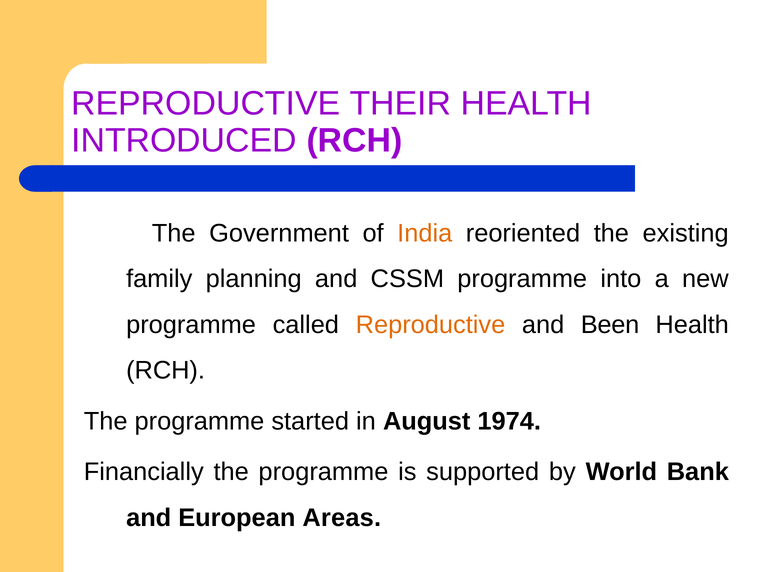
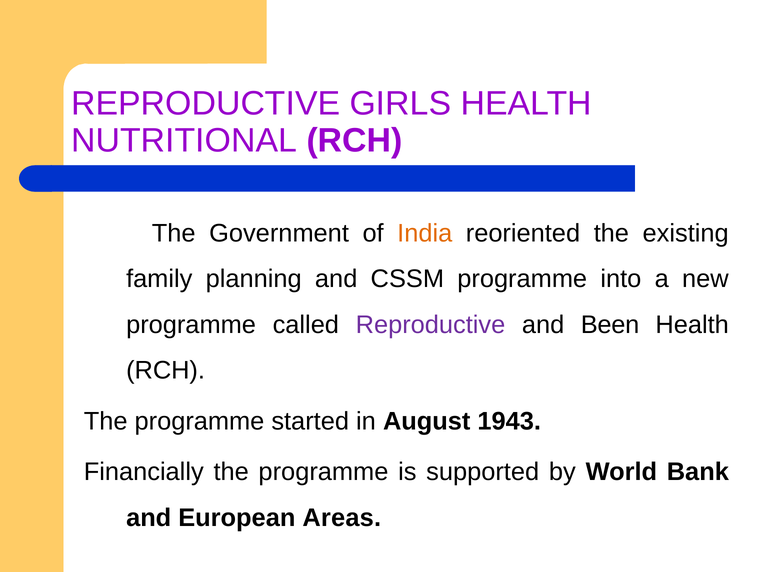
THEIR: THEIR -> GIRLS (400, 104)
INTRODUCED: INTRODUCED -> NUTRITIONAL (184, 140)
Reproductive colour: orange -> purple (430, 324)
1974: 1974 -> 1943 (509, 421)
